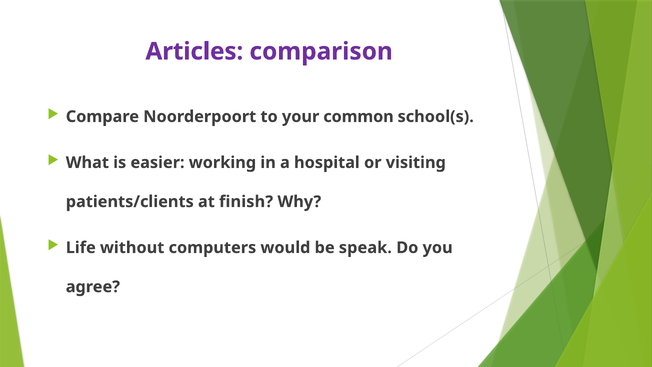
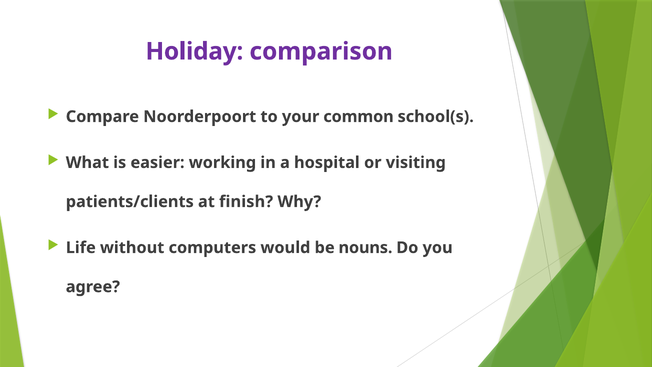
Articles: Articles -> Holiday (194, 51)
speak: speak -> nouns (365, 248)
